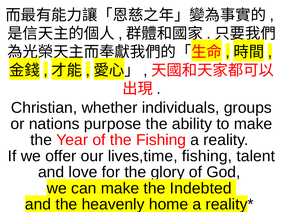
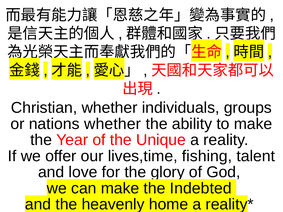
nations purpose: purpose -> whether (113, 124)
the Fishing: Fishing -> Unique (161, 140)
